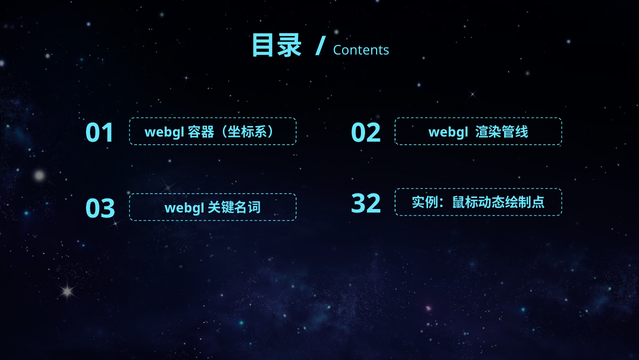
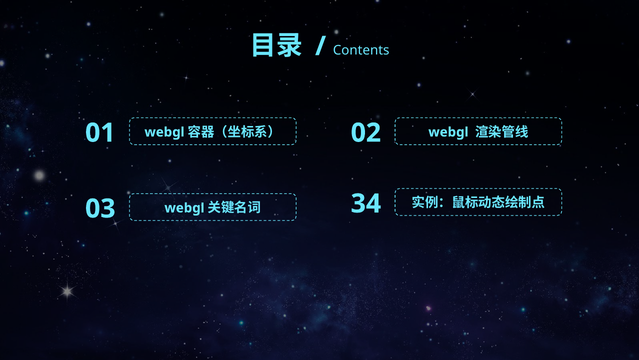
32: 32 -> 34 (366, 203)
